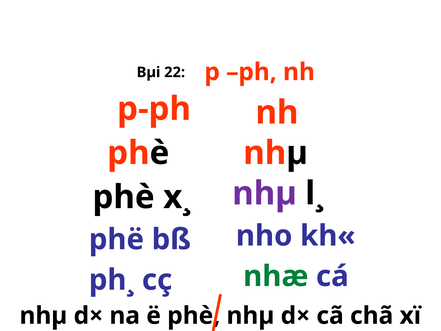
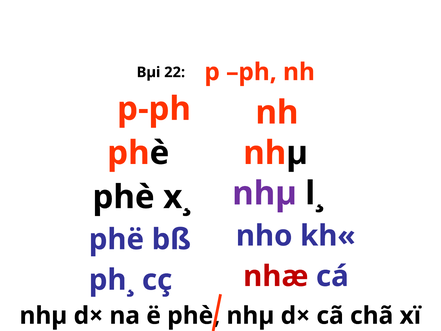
nhæ colour: green -> red (276, 276)
